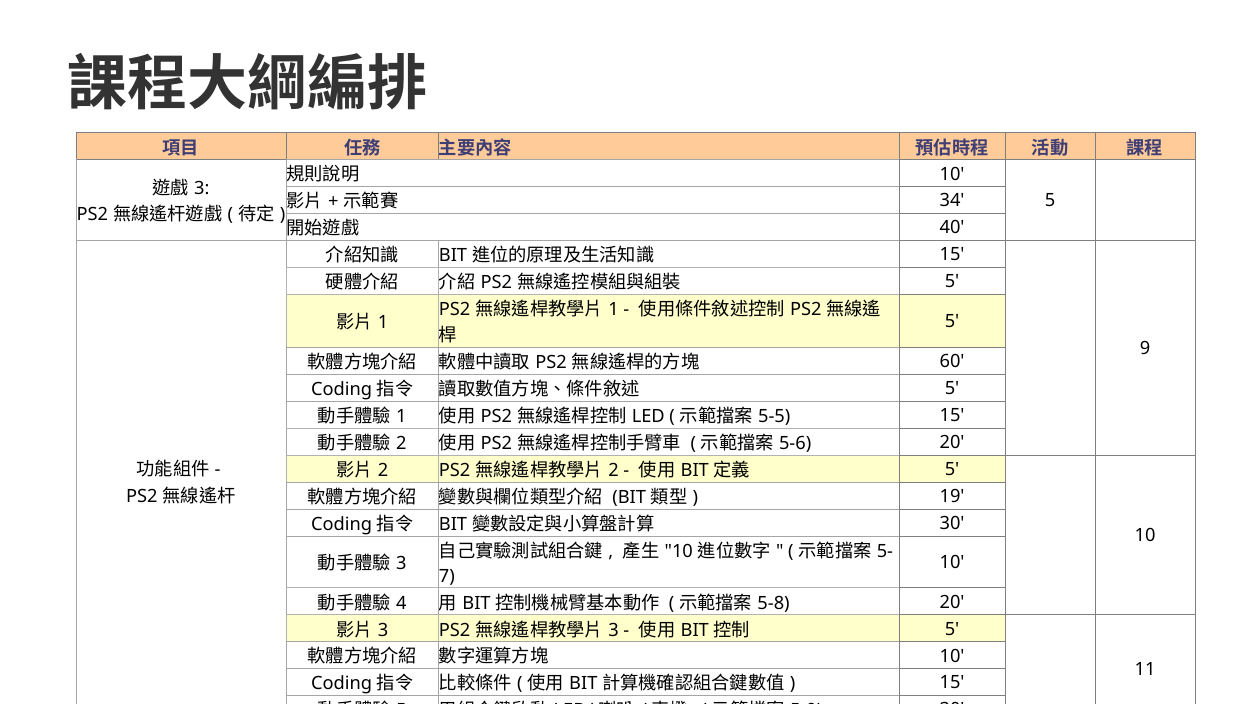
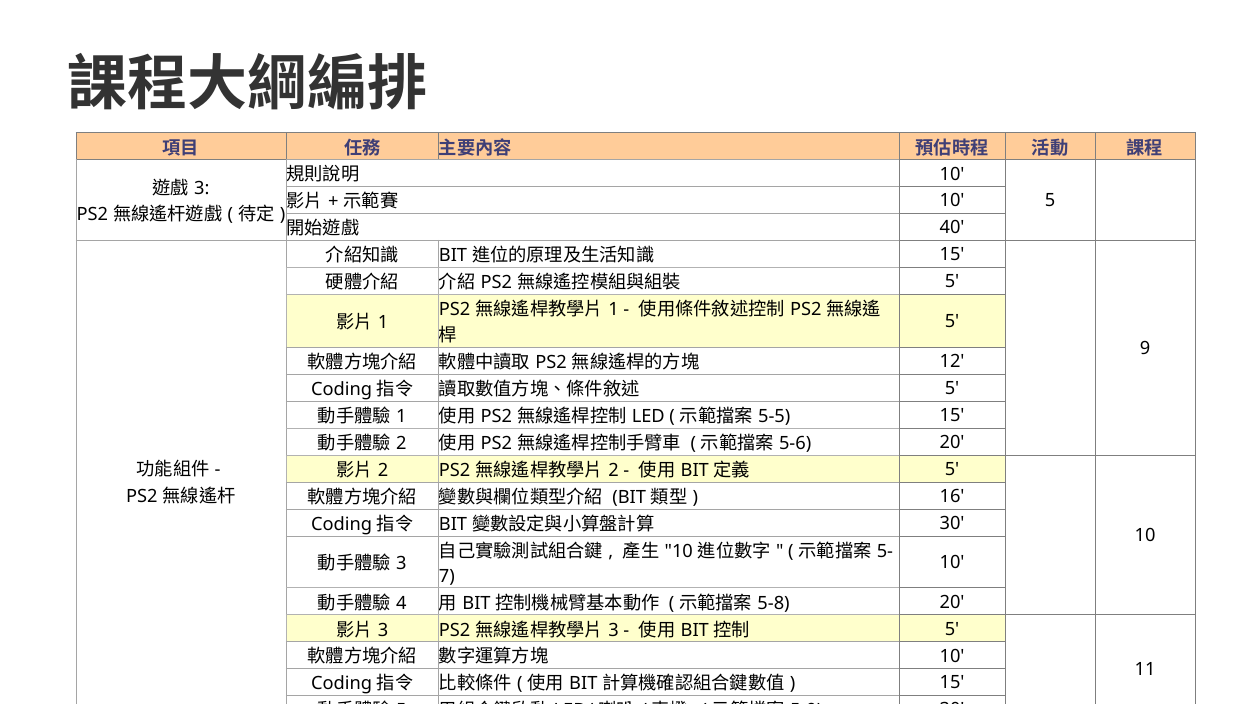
34: 34 -> 10 (952, 201)
60: 60 -> 12 (952, 362)
19: 19 -> 16 (952, 497)
